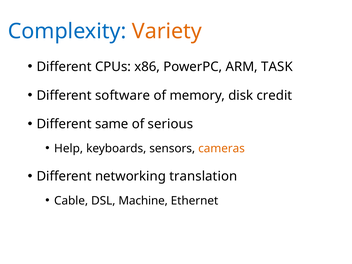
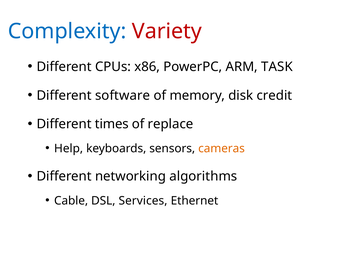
Variety colour: orange -> red (167, 31)
same: same -> times (112, 124)
serious: serious -> replace (171, 124)
translation: translation -> algorithms (203, 176)
Machine: Machine -> Services (143, 201)
